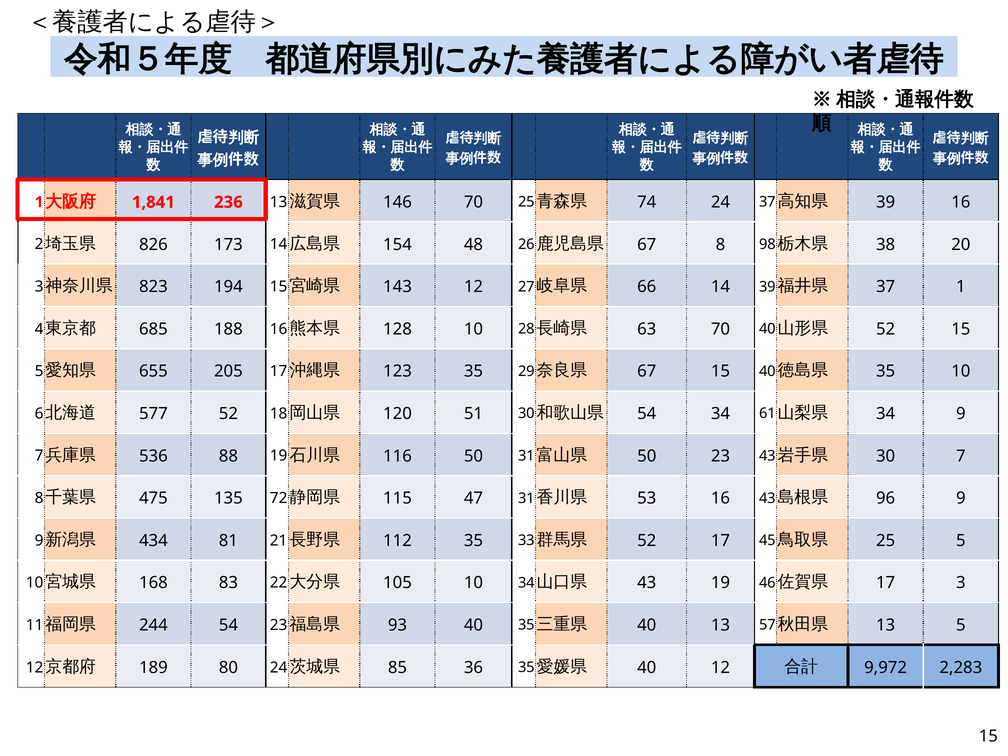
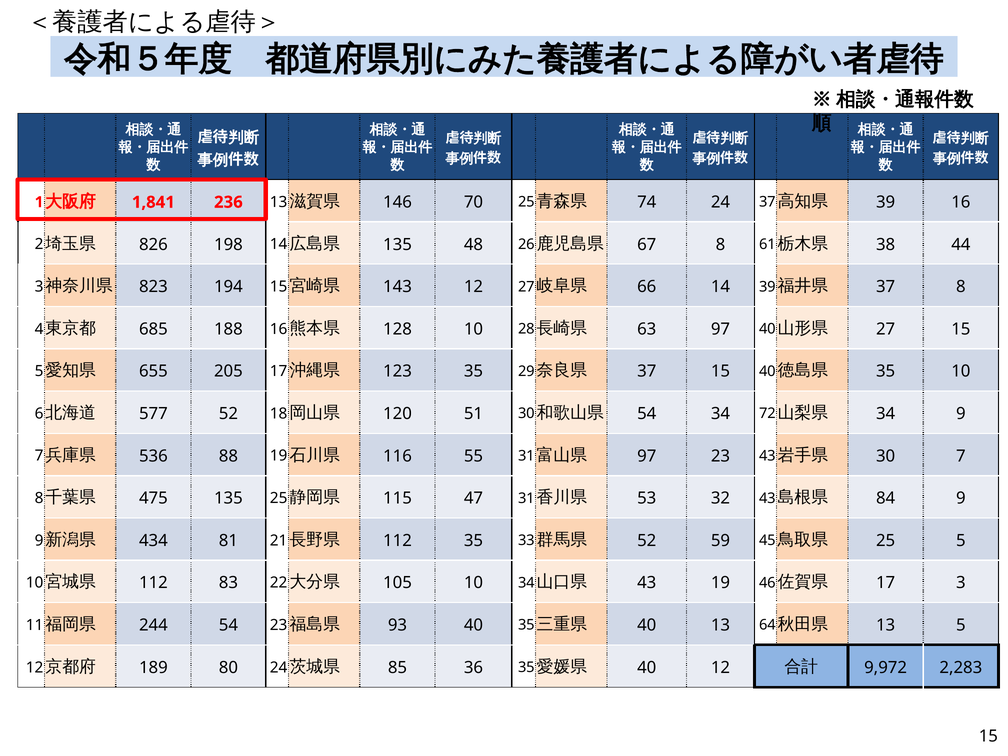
173: 173 -> 198 (228, 245)
154: 154 -> 135 (398, 245)
98: 98 -> 61 (767, 244)
20: 20 -> 44 (961, 245)
37 1: 1 -> 8 (961, 287)
63 70: 70 -> 97 (720, 329)
52: 52 -> 27 (886, 329)
67: 67 -> 37 (647, 371)
61: 61 -> 72 (767, 414)
116 50: 50 -> 55 (473, 456)
50: 50 -> 97 (647, 456)
135 72: 72 -> 25 (279, 498)
53 16: 16 -> 32 (720, 498)
96: 96 -> 84 (886, 498)
52 17: 17 -> 59 (720, 541)
168: 168 -> 112 (153, 583)
57: 57 -> 64 (767, 625)
